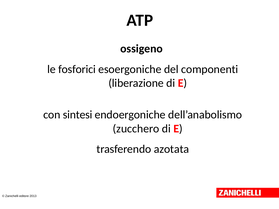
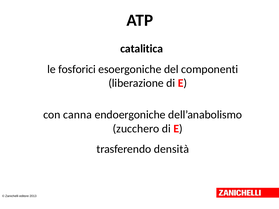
ossigeno: ossigeno -> catalitica (142, 49)
sintesi: sintesi -> canna (77, 115)
azotata: azotata -> densità (171, 149)
